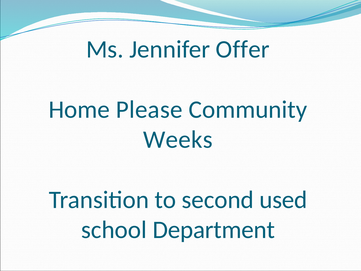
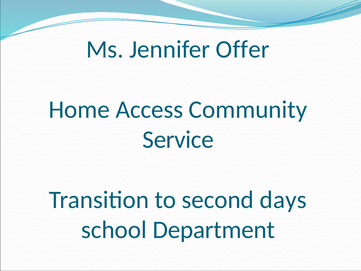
Please: Please -> Access (149, 109)
Weeks: Weeks -> Service (178, 139)
used: used -> days (283, 200)
